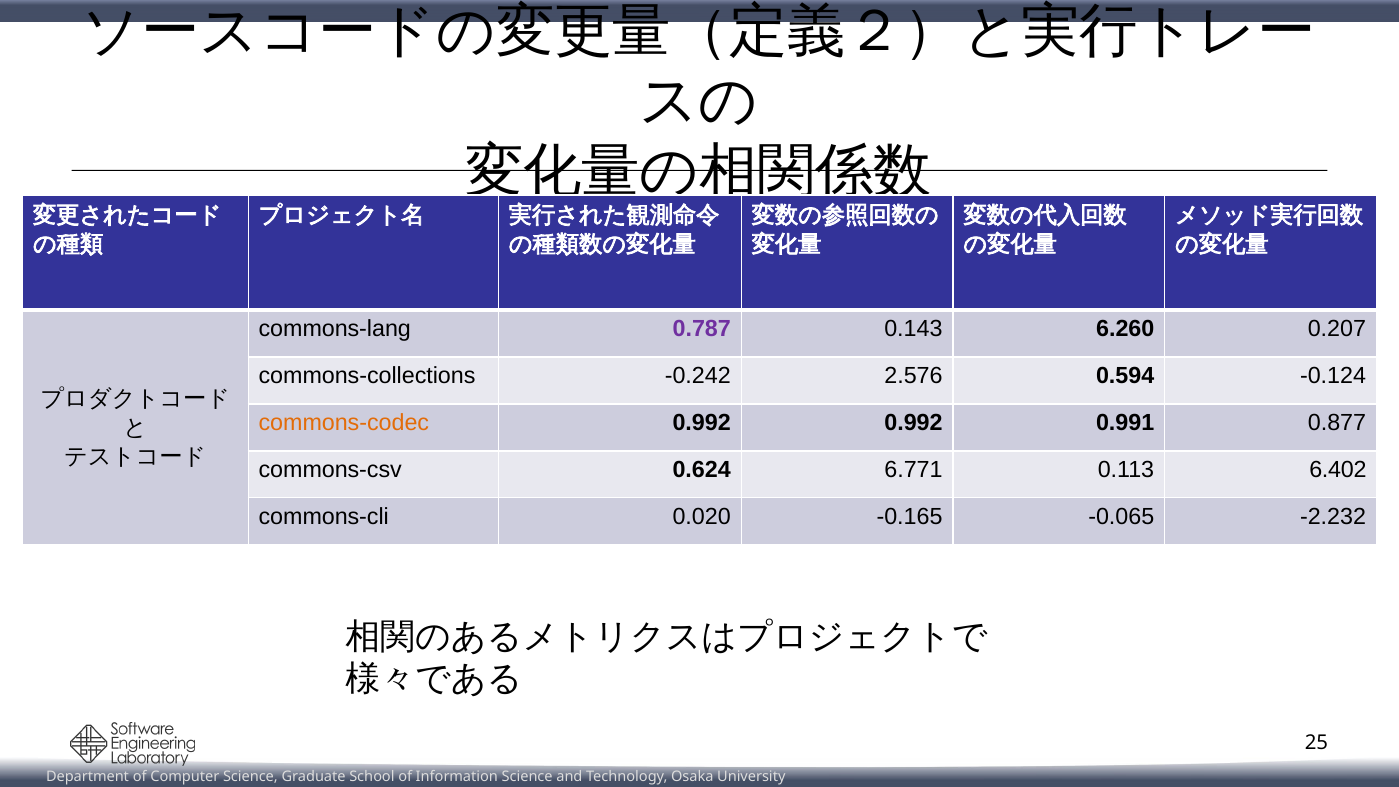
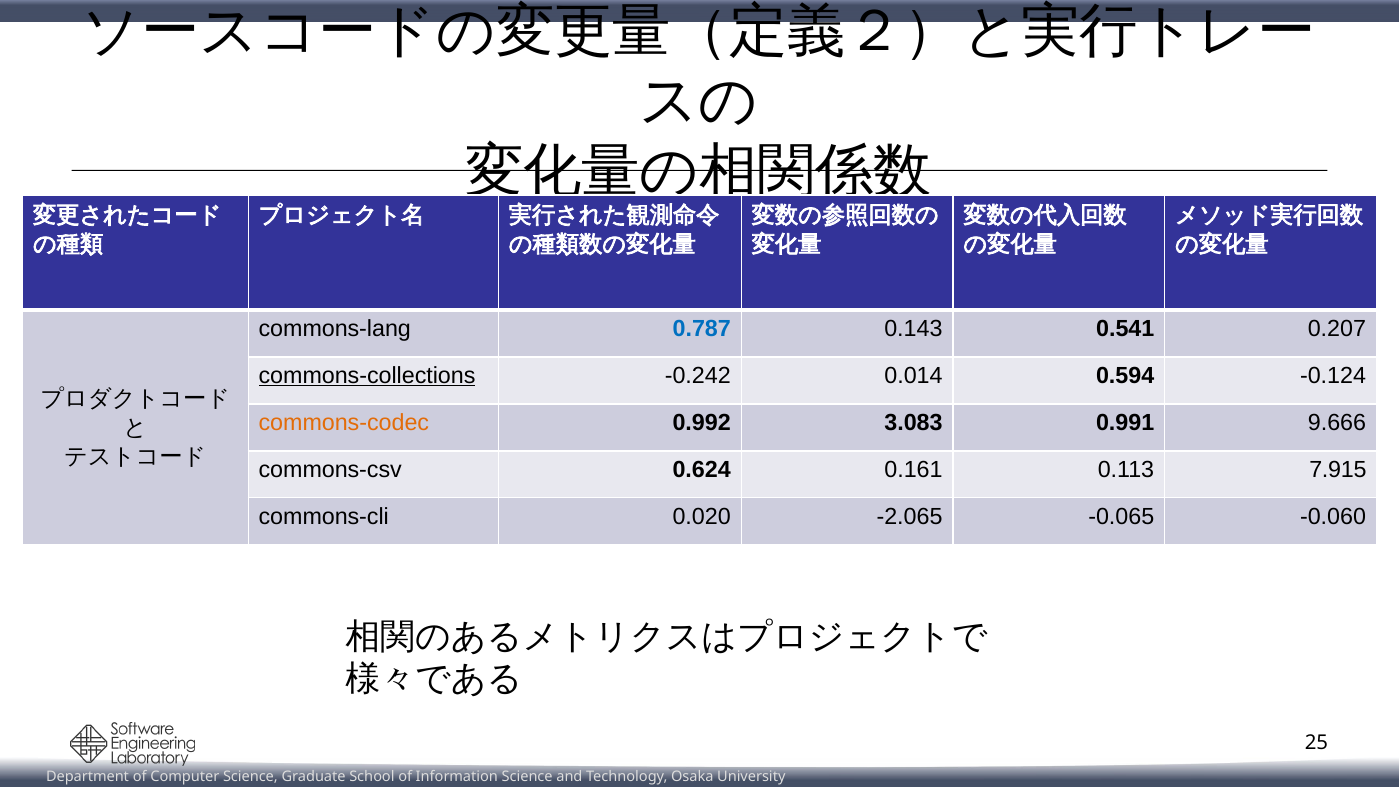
0.787 colour: purple -> blue (702, 329)
6.260: 6.260 -> 0.541 (1125, 329)
commons-collections underline: none -> present (367, 376)
2.576: 2.576 -> 0.014 (913, 376)
0.992 0.992: 0.992 -> 3.083 (913, 423)
0.877: 0.877 -> 9.666 (1337, 423)
6.771: 6.771 -> 0.161 (913, 469)
6.402: 6.402 -> 7.915 (1338, 469)
-0.165: -0.165 -> -2.065 (910, 516)
-2.232: -2.232 -> -0.060 (1333, 516)
